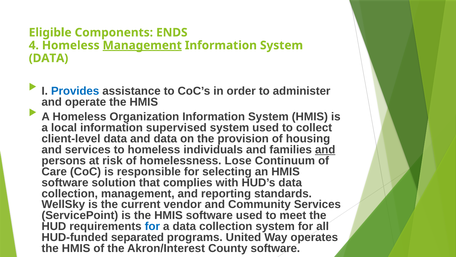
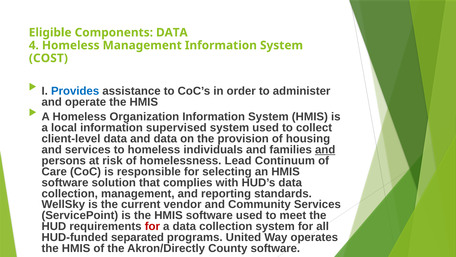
Components ENDS: ENDS -> DATA (172, 32)
Management underline: present -> none (142, 45)
DATA: DATA -> COST (48, 58)
Lose: Lose -> Lead (238, 160)
for colour: blue -> red (152, 226)
Akron/Interest: Akron/Interest -> Akron/Directly (166, 248)
